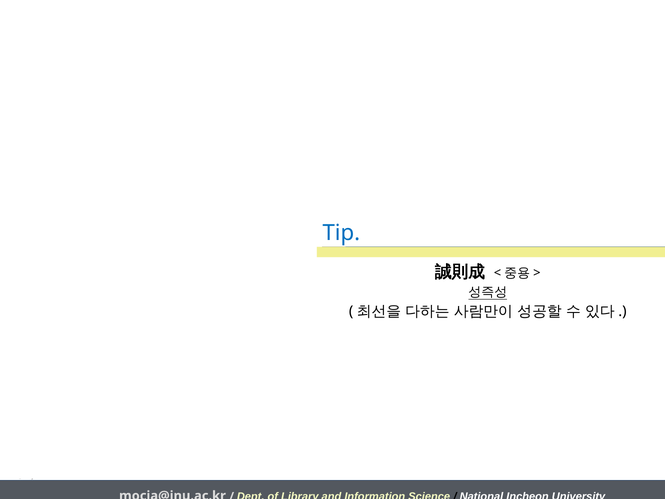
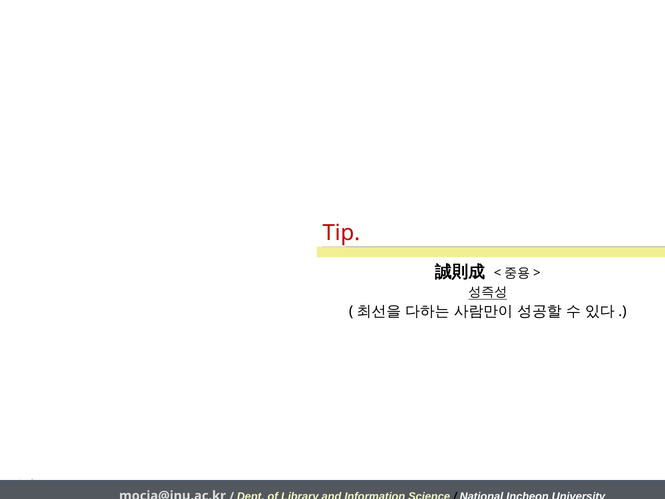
Tip colour: blue -> red (341, 233)
